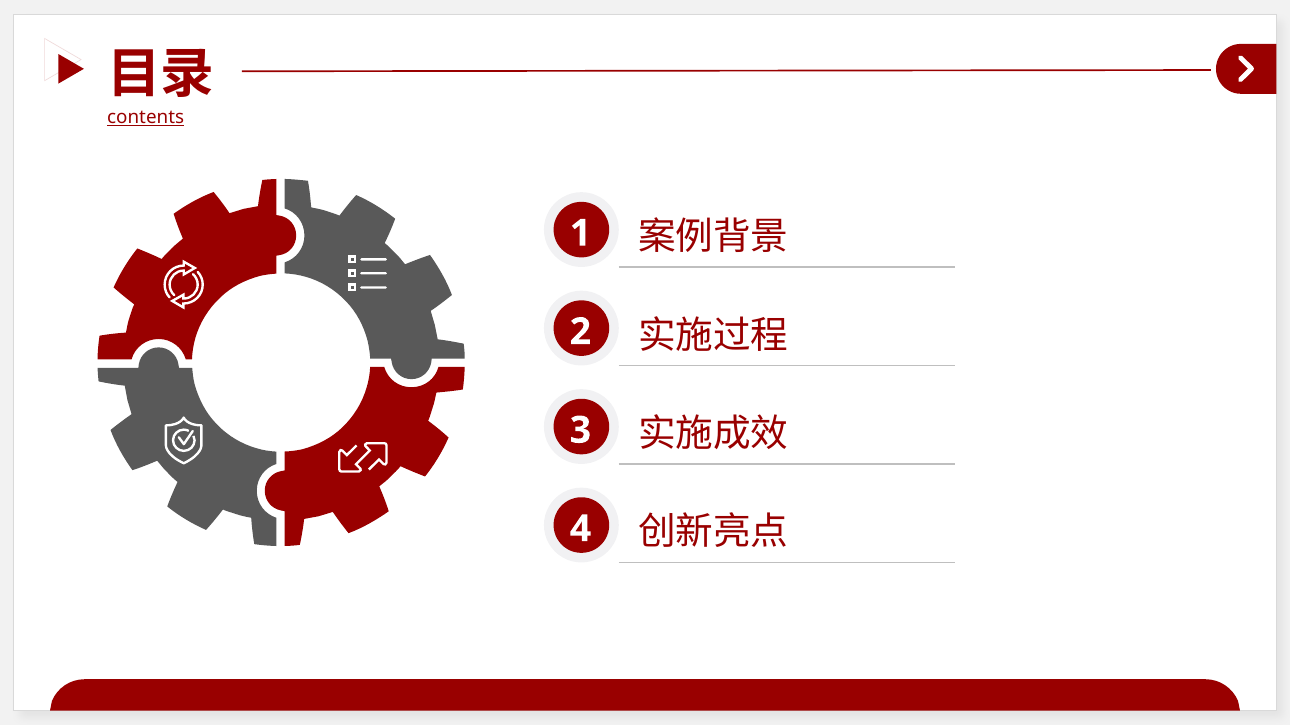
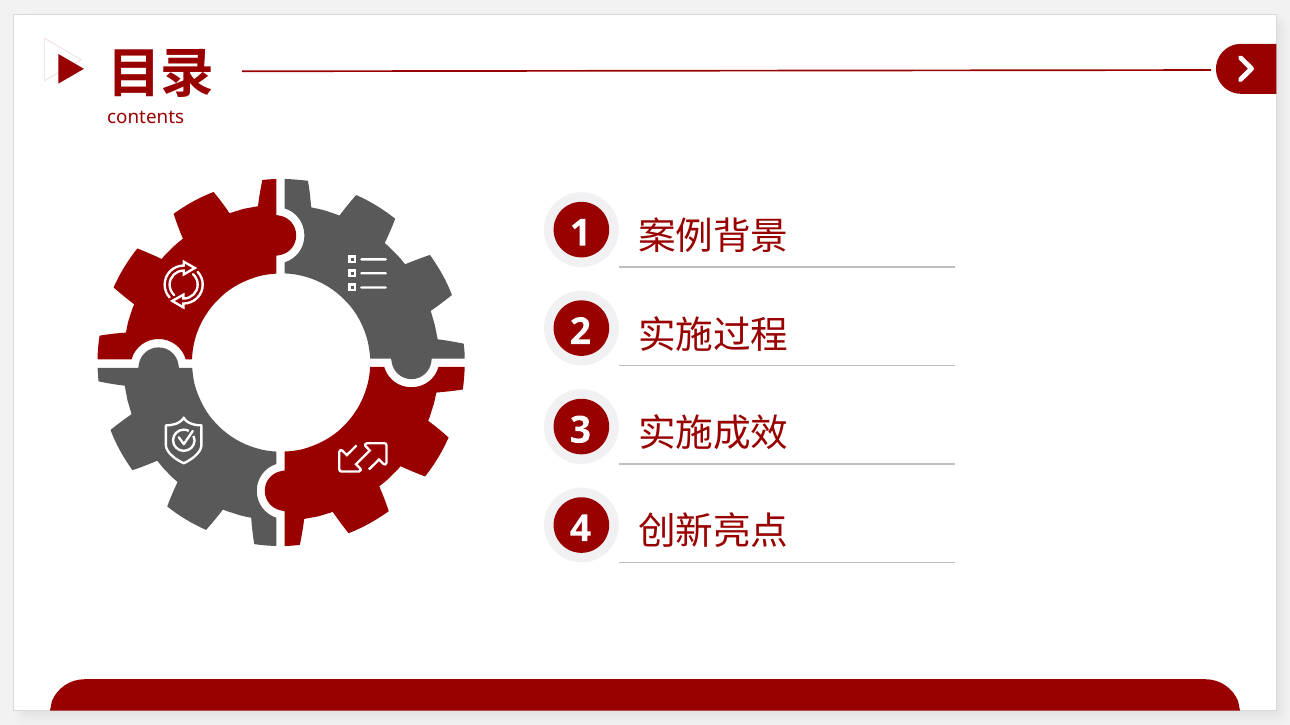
contents underline: present -> none (146, 118)
